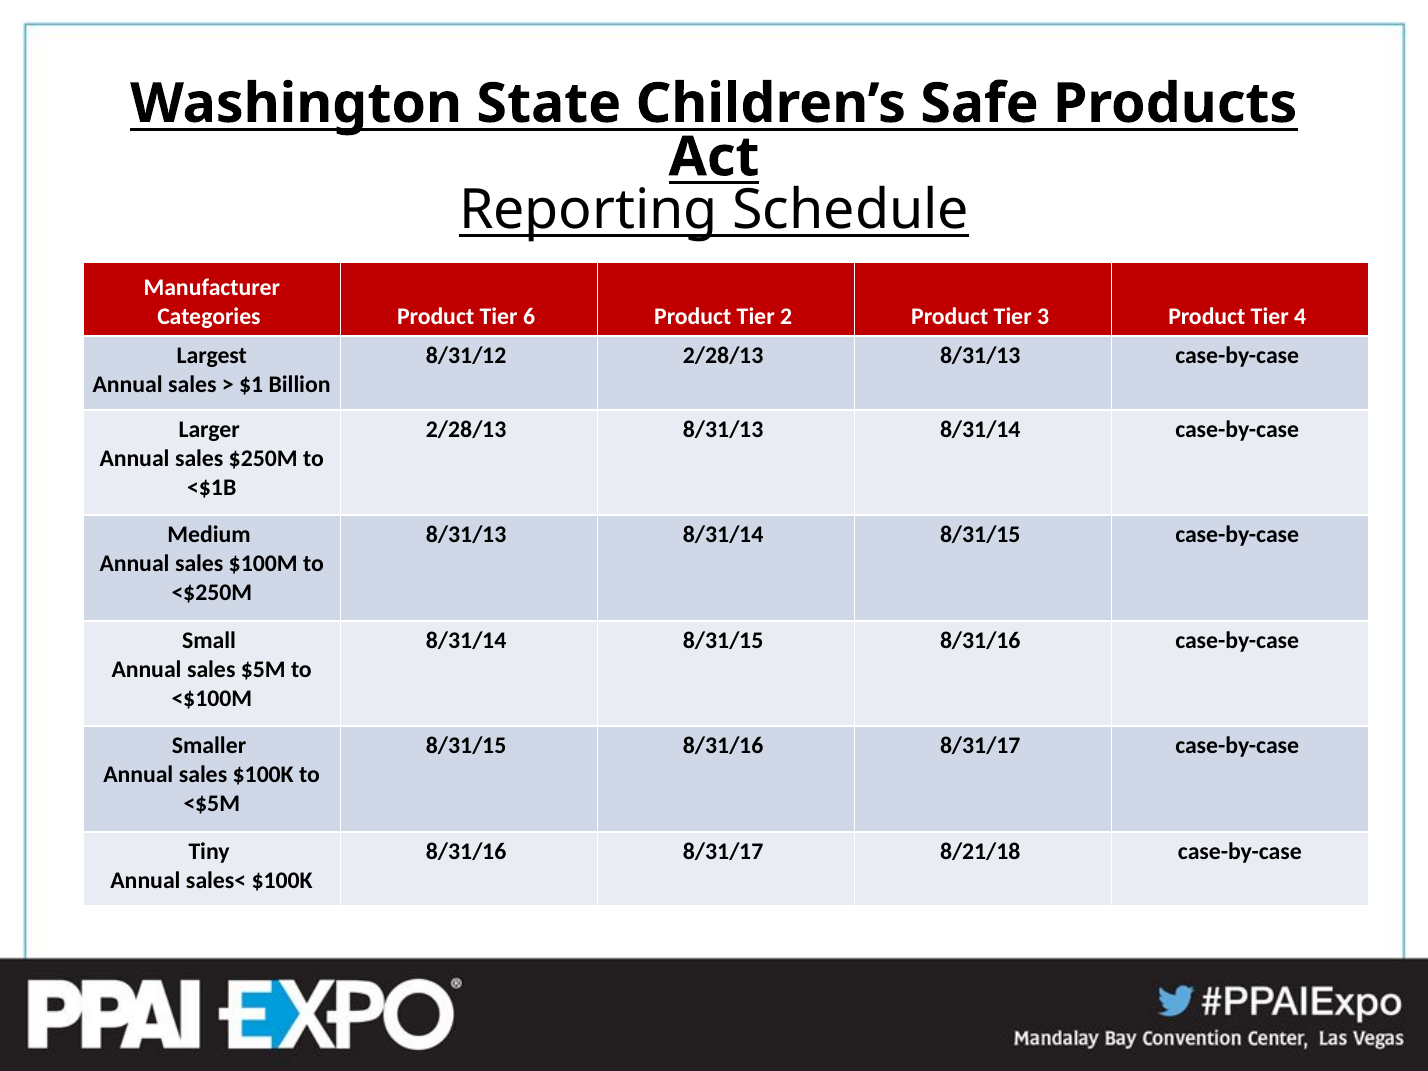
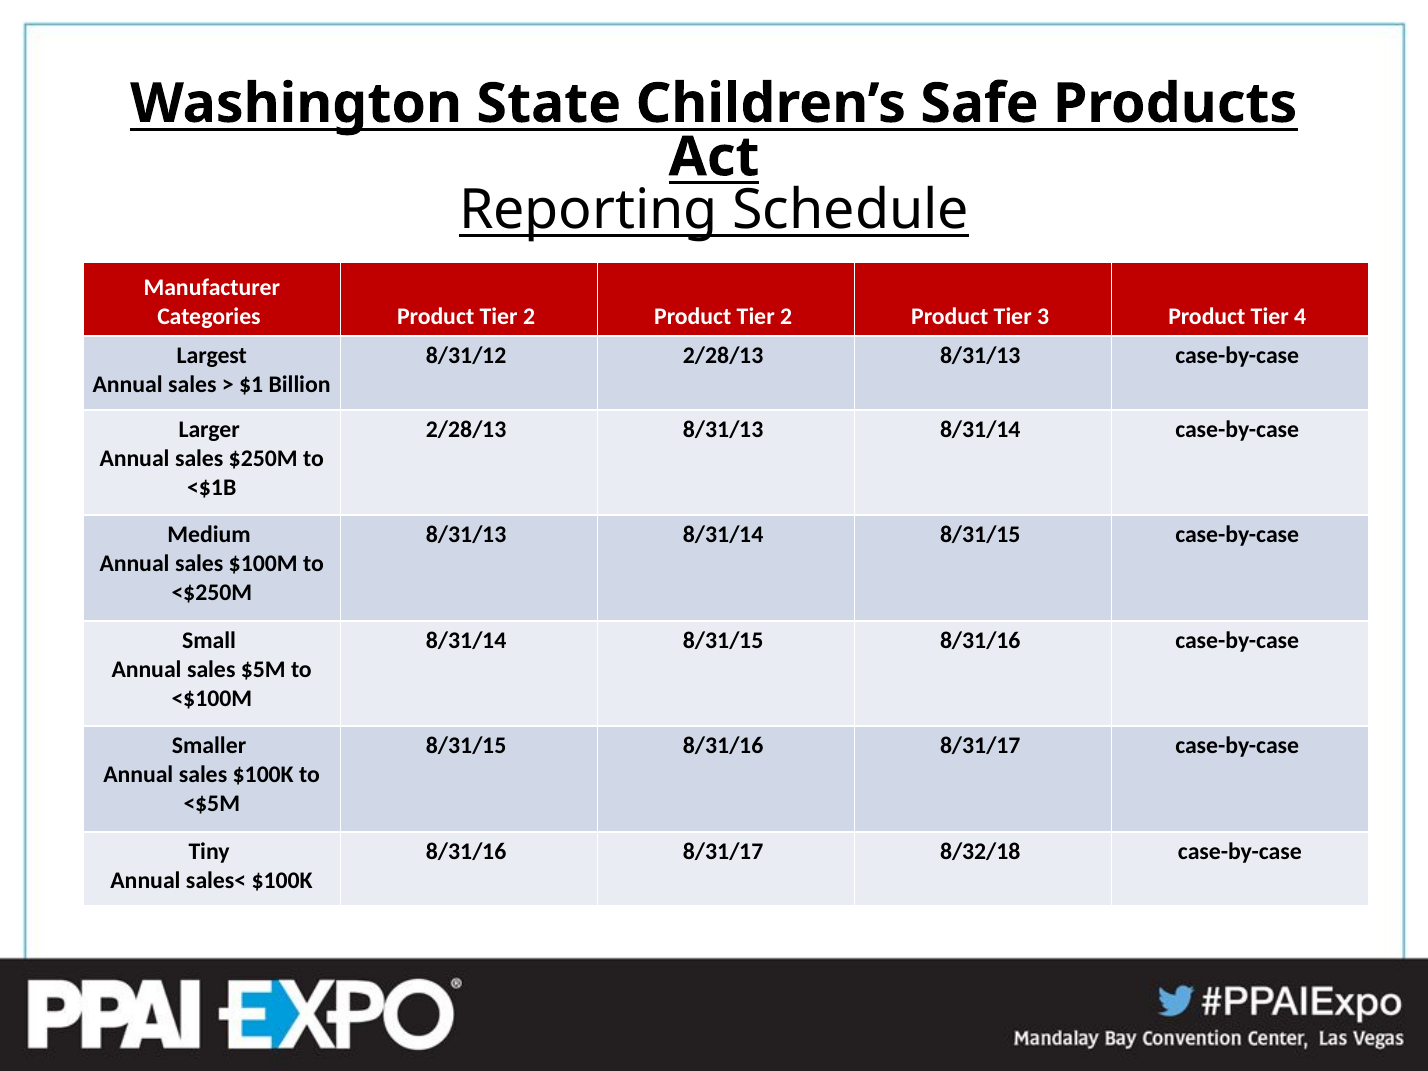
Categories Product Tier 6: 6 -> 2 (529, 317)
8/21/18: 8/21/18 -> 8/32/18 (980, 851)
